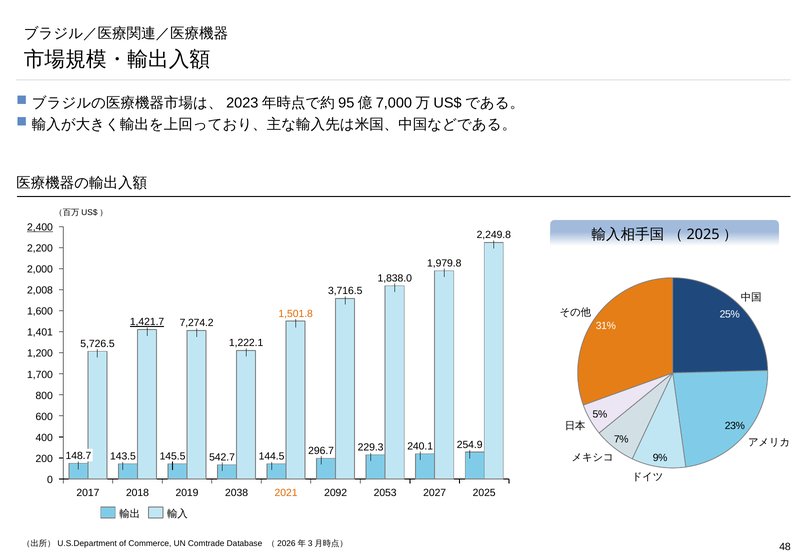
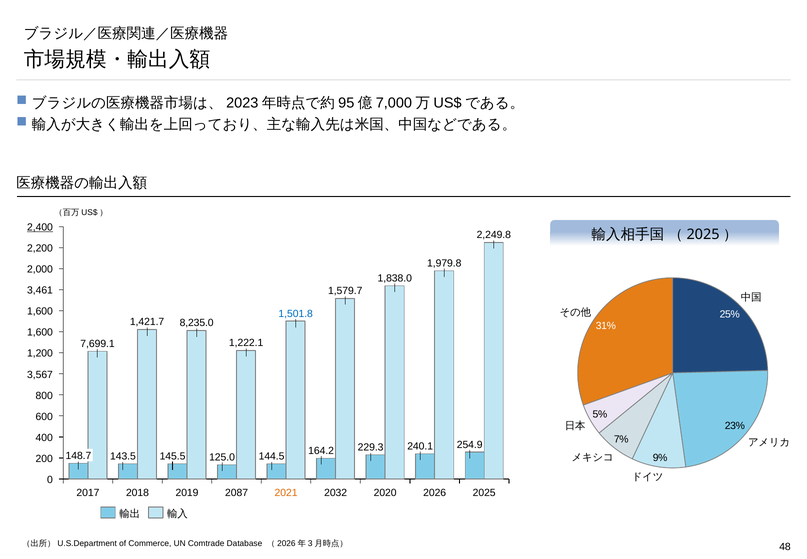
2,008: 2,008 -> 3,461 (40, 290)
3,716.5: 3,716.5 -> 1,579.7 (345, 291)
1,501.8 colour: orange -> blue (296, 313)
1,421.7 underline: present -> none (147, 322)
7,274.2: 7,274.2 -> 8,235.0 (197, 323)
1,401: 1,401 -> 1,600 (40, 332)
5,726.5: 5,726.5 -> 7,699.1 (98, 343)
1,700: 1,700 -> 3,567 (40, 374)
296.7: 296.7 -> 164.2 (321, 450)
542.7: 542.7 -> 125.0 (222, 457)
2038: 2038 -> 2087 (237, 493)
2092: 2092 -> 2032 (336, 493)
2053: 2053 -> 2020 (385, 493)
2027: 2027 -> 2026 (435, 493)
